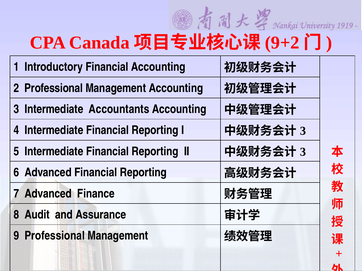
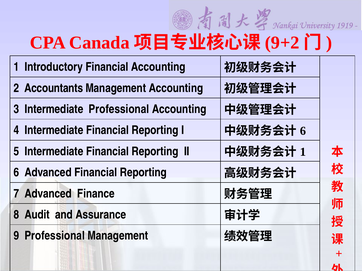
2 Professional: Professional -> Accountants (54, 88)
Intermediate Accountants: Accountants -> Professional (119, 109)
3: 3 -> 6 (303, 131)
3: 3 -> 1 (303, 152)
